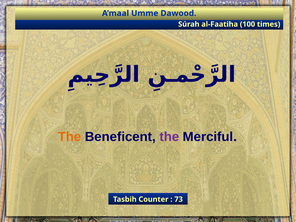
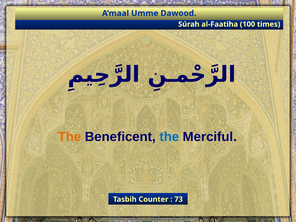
the colour: purple -> blue (169, 137)
